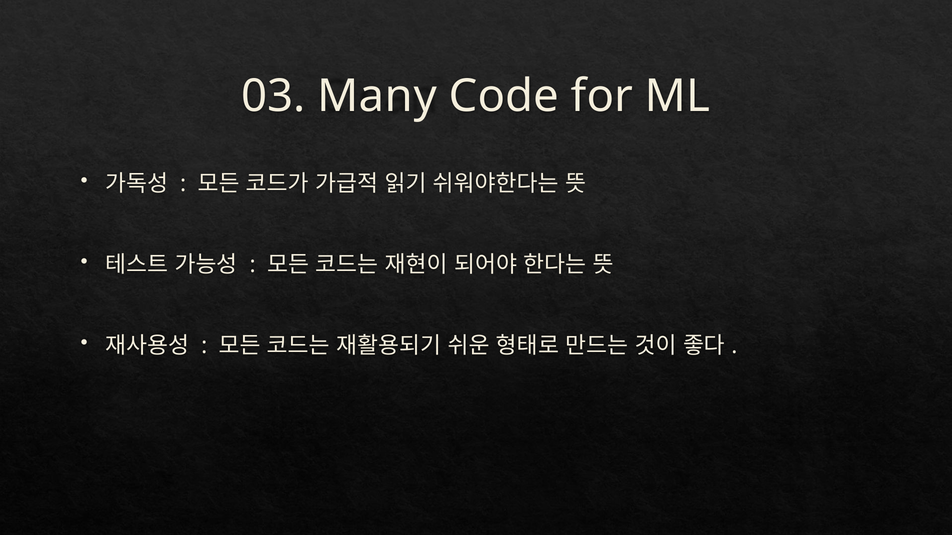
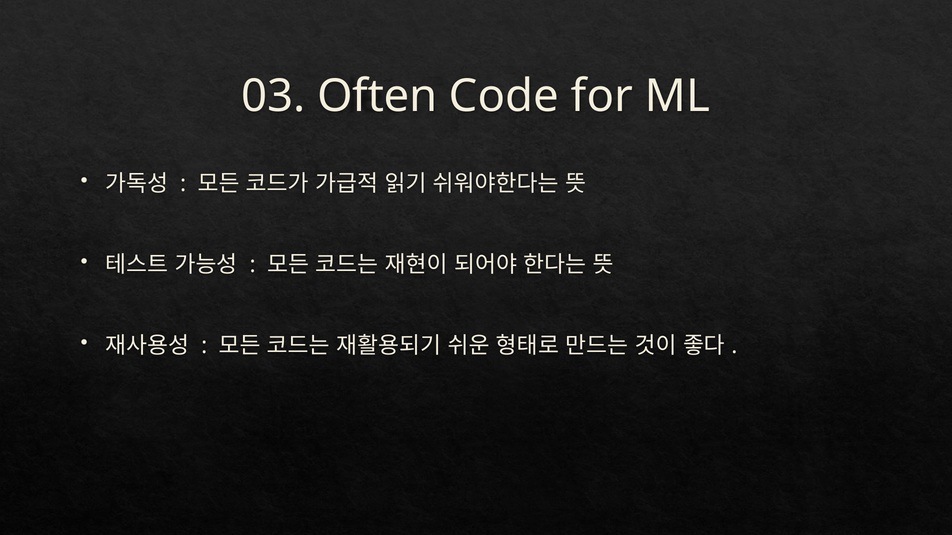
Many: Many -> Often (377, 96)
